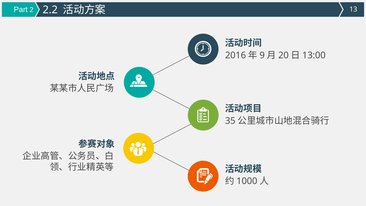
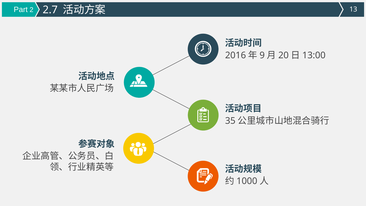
2.2: 2.2 -> 2.7 (50, 10)
